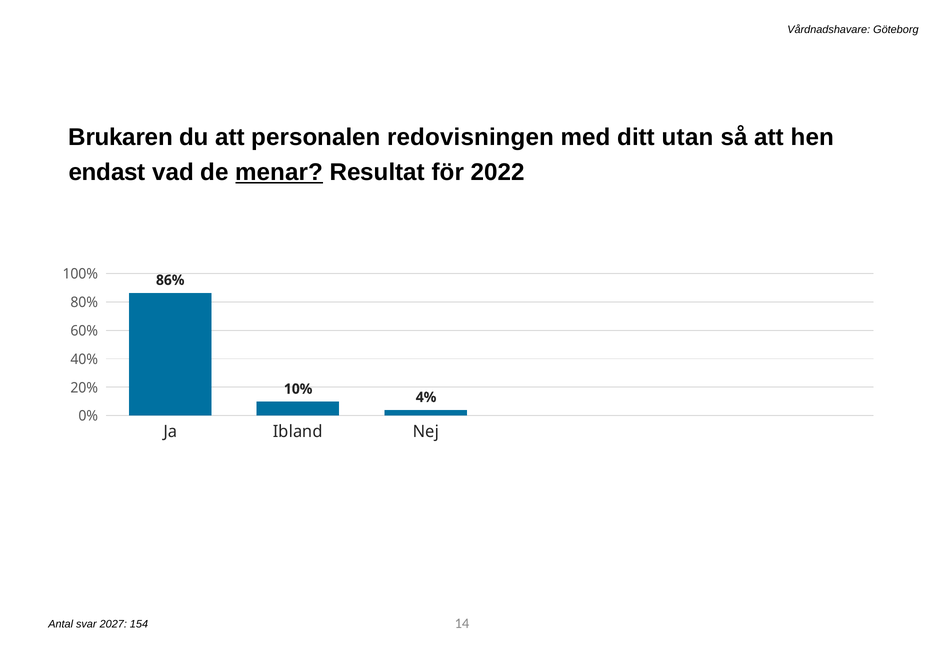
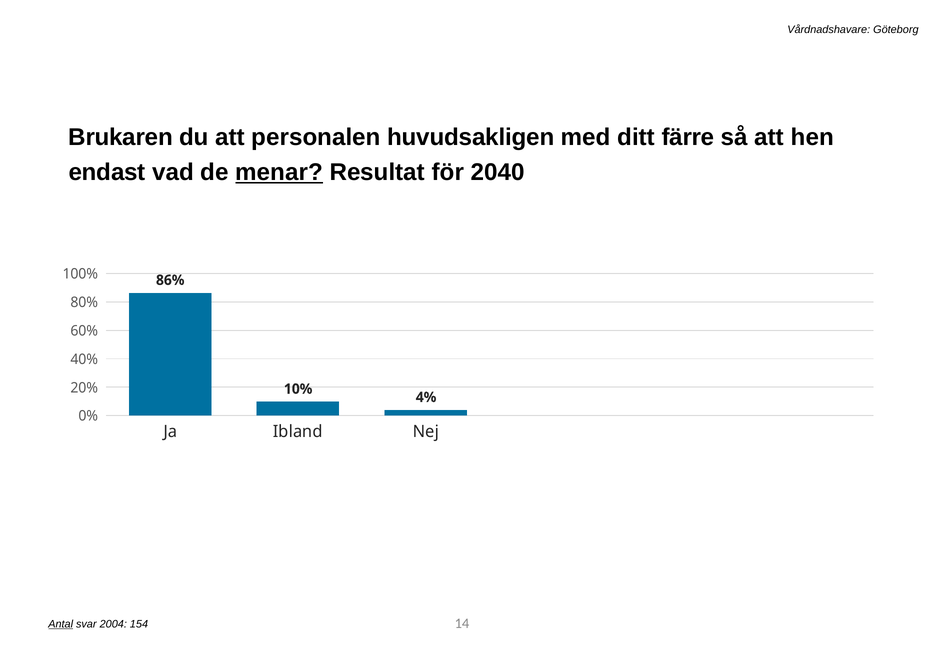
redovisningen: redovisningen -> huvudsakligen (471, 137)
utan: utan -> färre (688, 137)
2022: 2022 -> 2040 (498, 172)
Antal underline: none -> present (61, 624)
2027: 2027 -> 2004 (113, 624)
